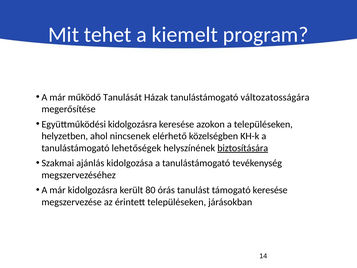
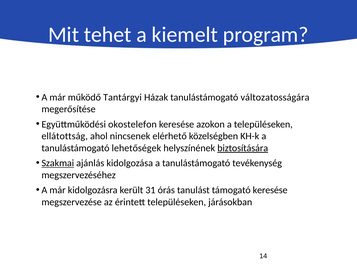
Tanulását: Tanulását -> Tantárgyi (122, 97)
Együttműködési kidolgozásra: kidolgozásra -> okostelefon (132, 124)
helyzetben: helyzetben -> ellátottság (65, 136)
Szakmai underline: none -> present (58, 163)
80: 80 -> 31 (150, 190)
